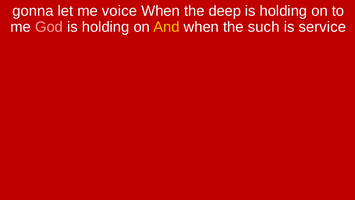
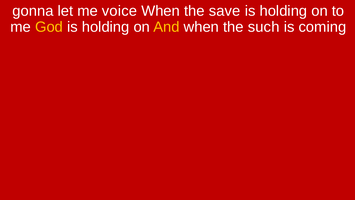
deep: deep -> save (225, 11)
God colour: pink -> yellow (49, 27)
service: service -> coming (322, 27)
